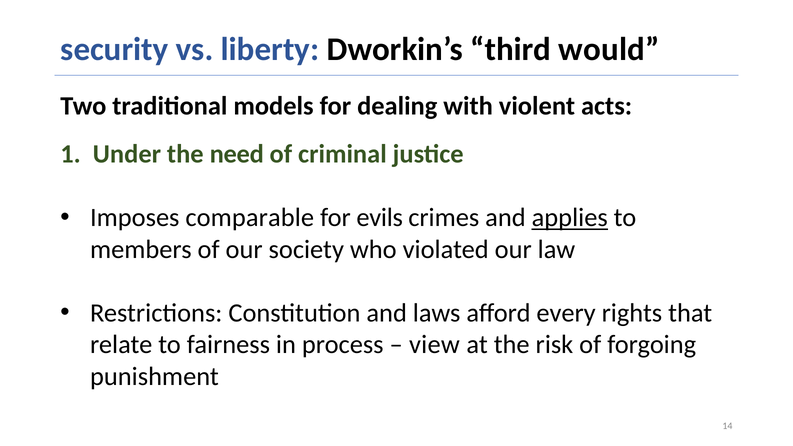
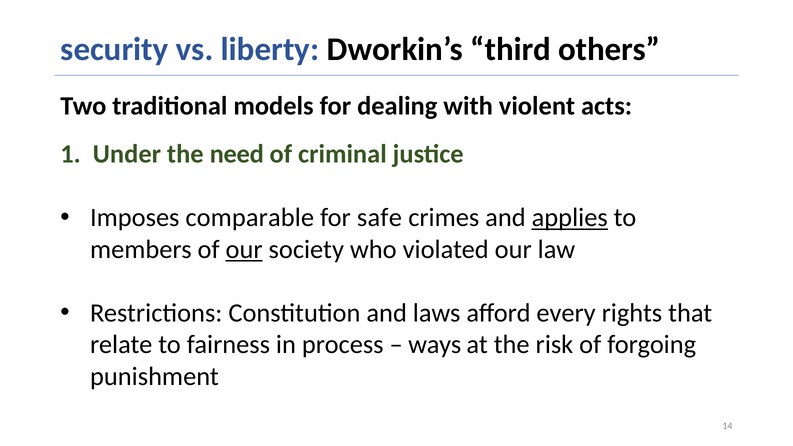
would: would -> others (609, 49)
evils: evils -> safe (379, 218)
our underline: none -> present (244, 249)
view: view -> ways (435, 345)
